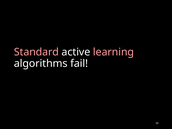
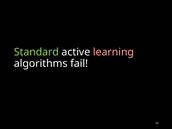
Standard colour: pink -> light green (36, 52)
